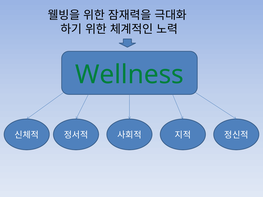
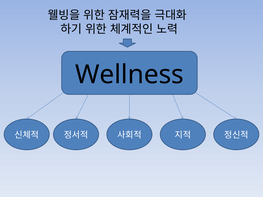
Wellness colour: green -> black (129, 75)
